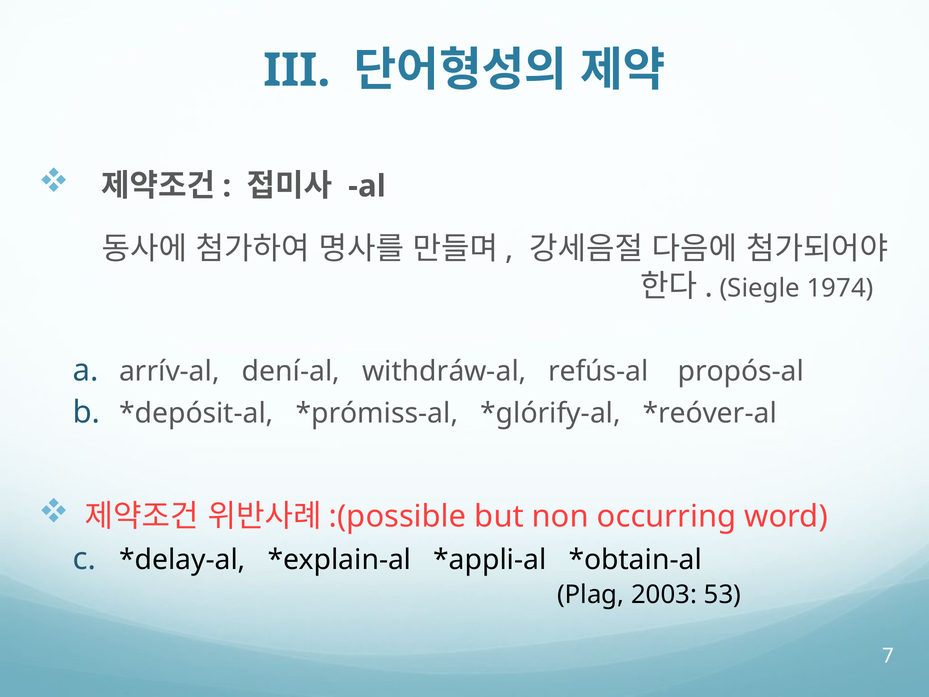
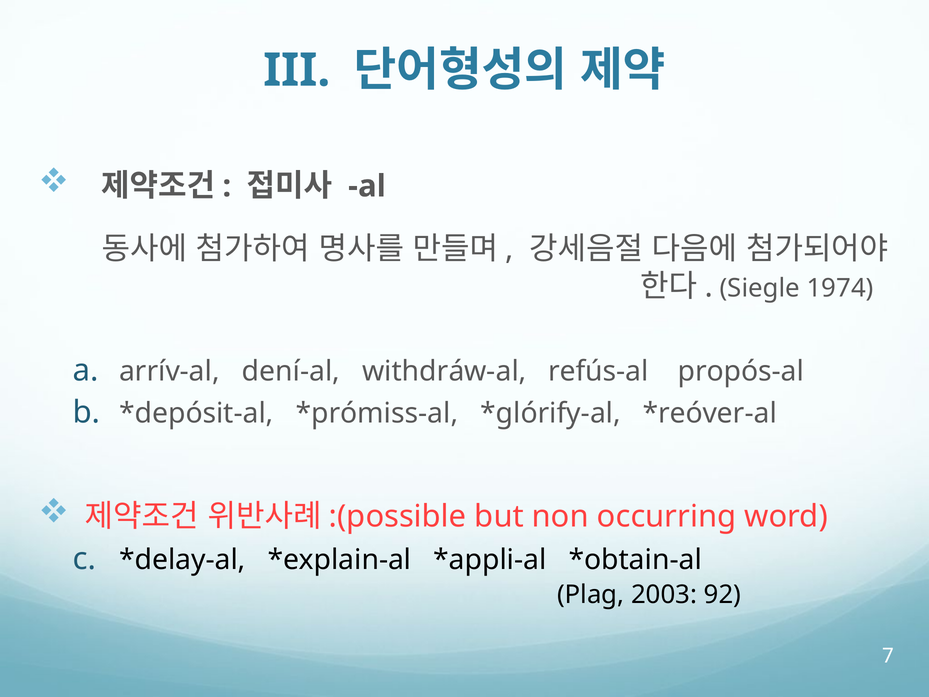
53: 53 -> 92 (723, 595)
